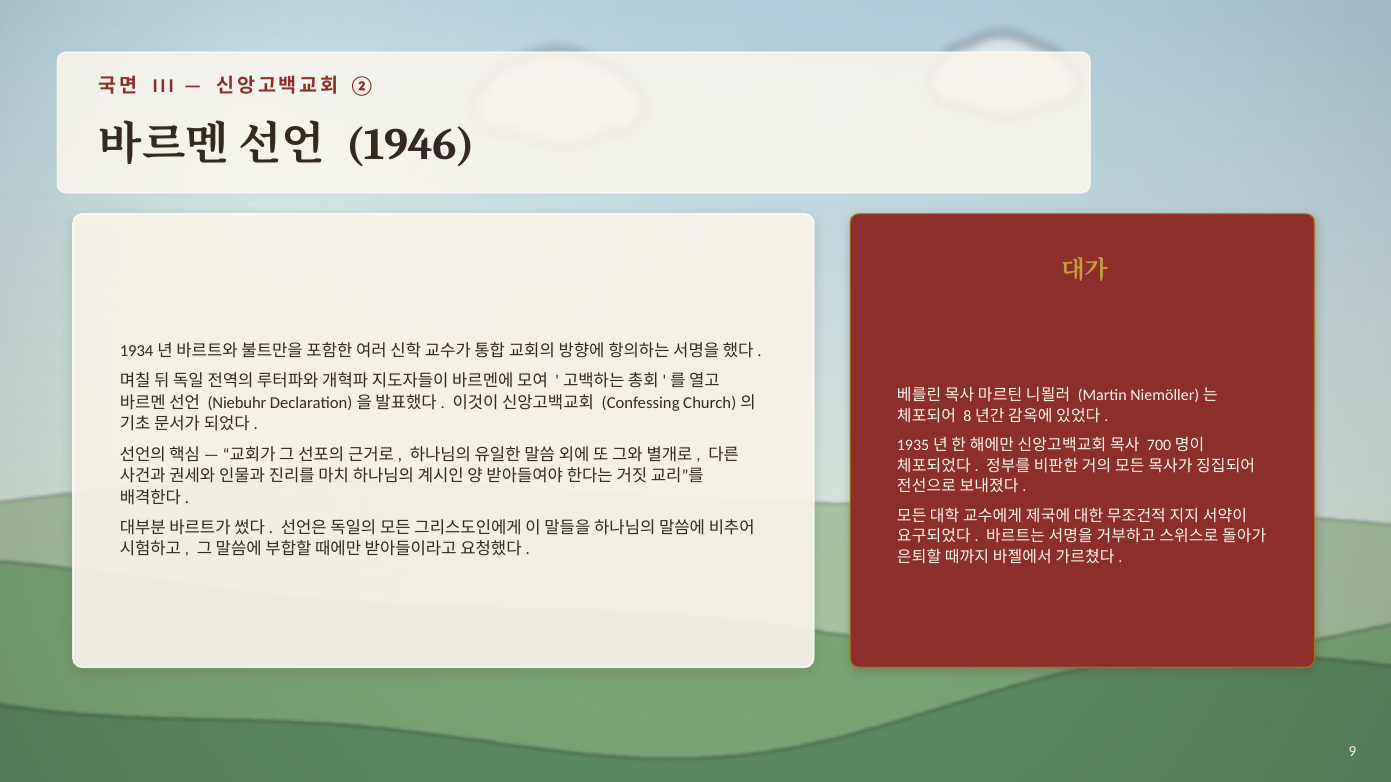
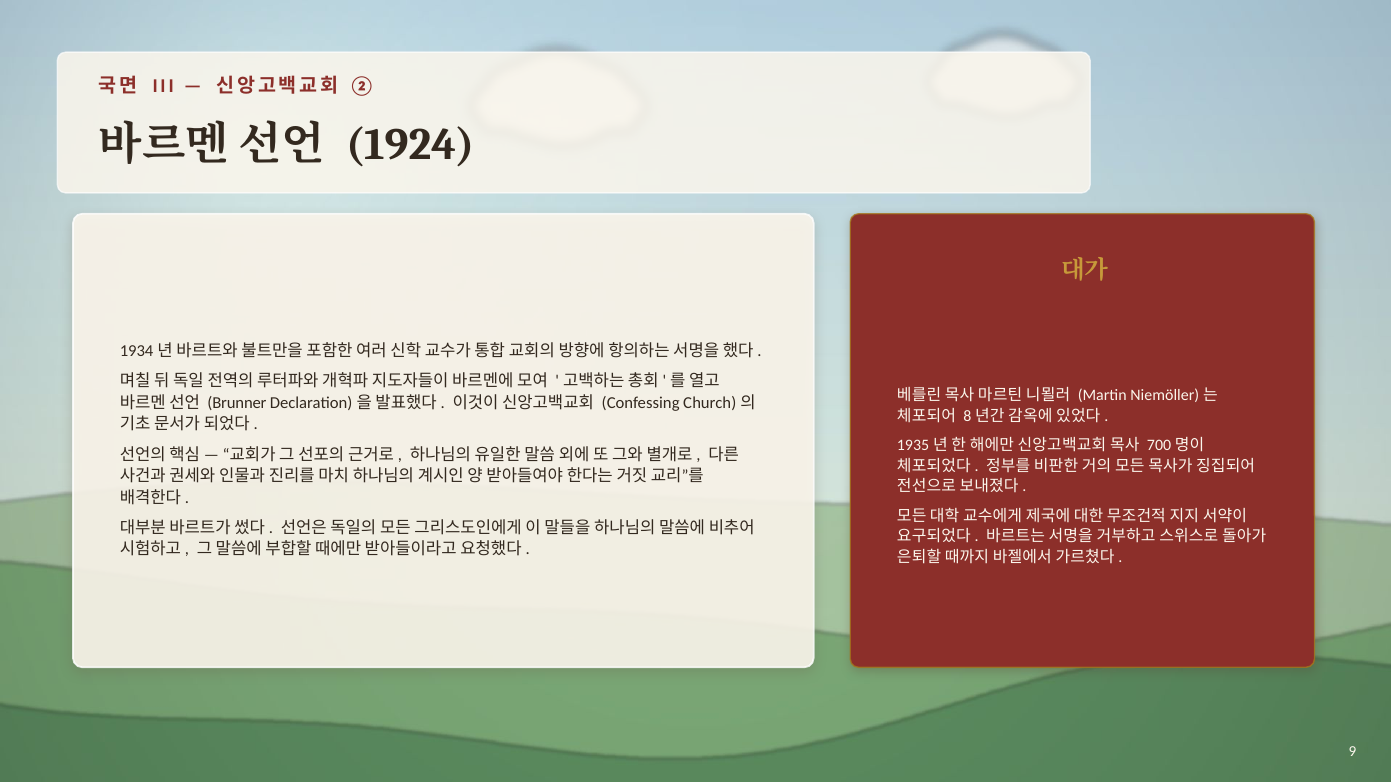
1946: 1946 -> 1924 (410, 145)
Niebuhr: Niebuhr -> Brunner (237, 403)
